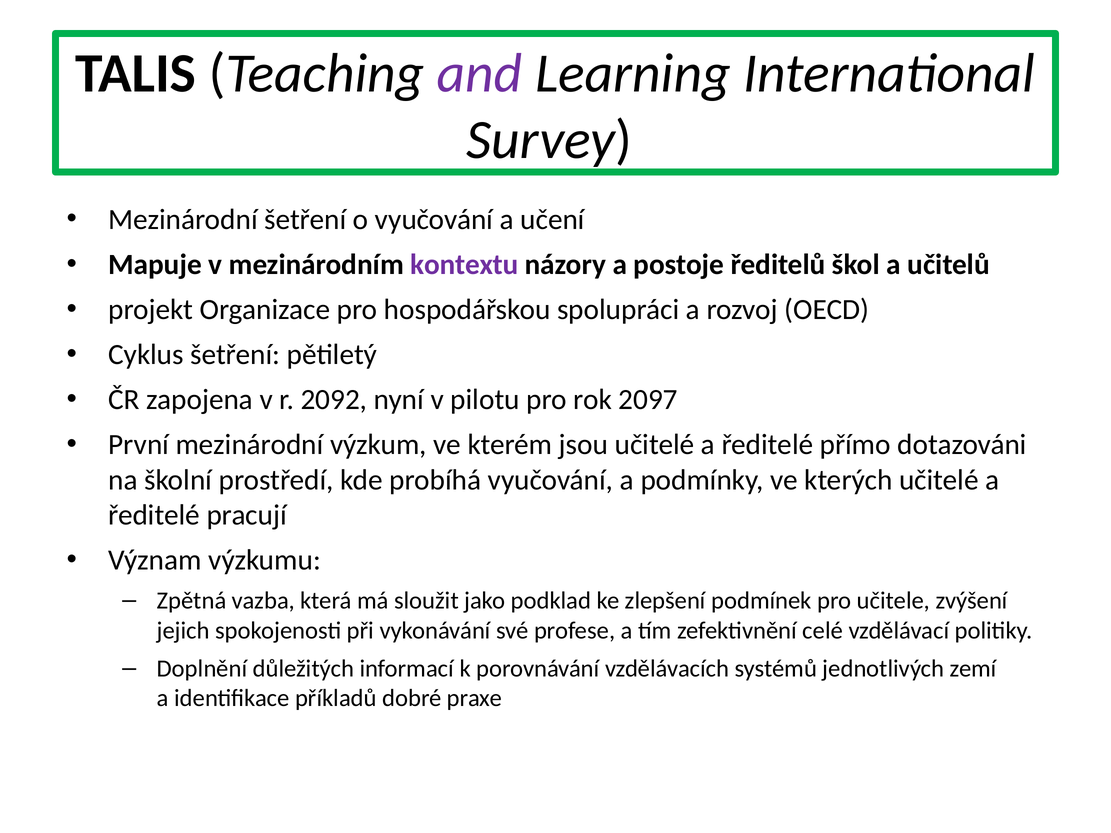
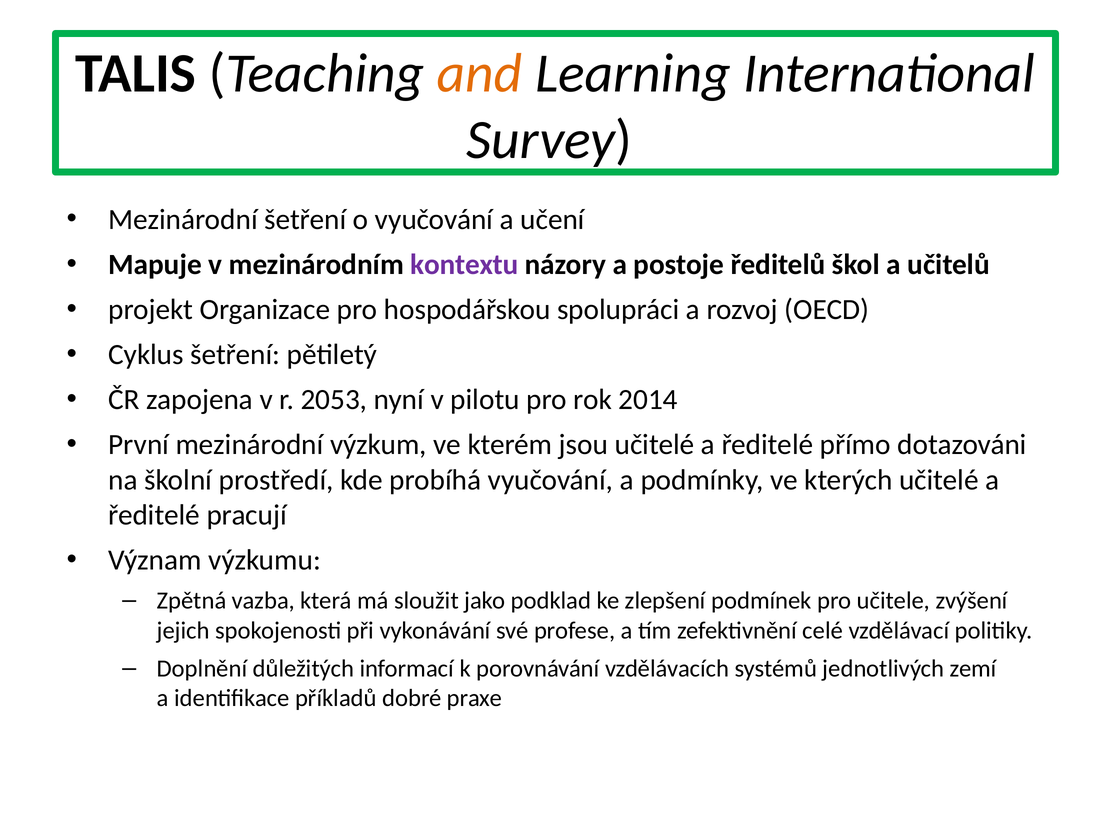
and colour: purple -> orange (480, 73)
2092: 2092 -> 2053 (334, 400)
2097: 2097 -> 2014 (648, 400)
